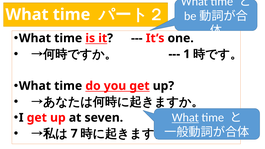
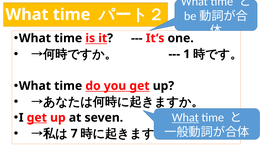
get underline: none -> present (37, 118)
